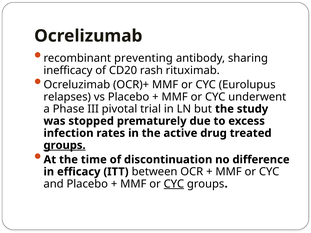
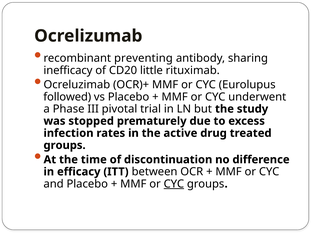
rash: rash -> little (151, 70)
relapses: relapses -> followed (67, 97)
groups underline: present -> none (65, 145)
